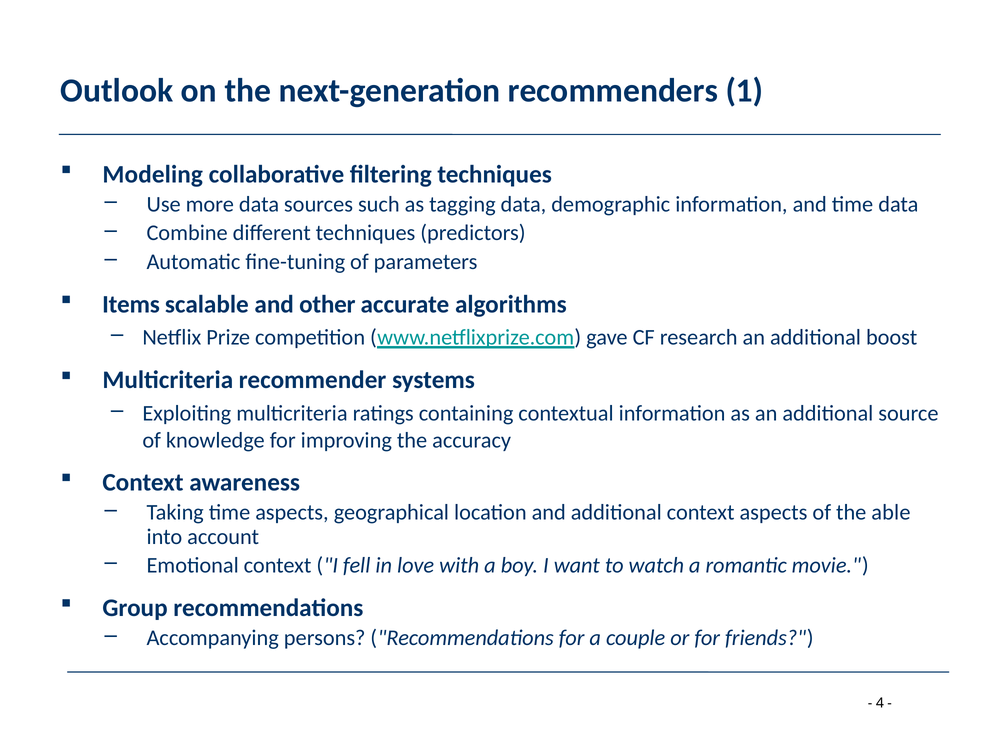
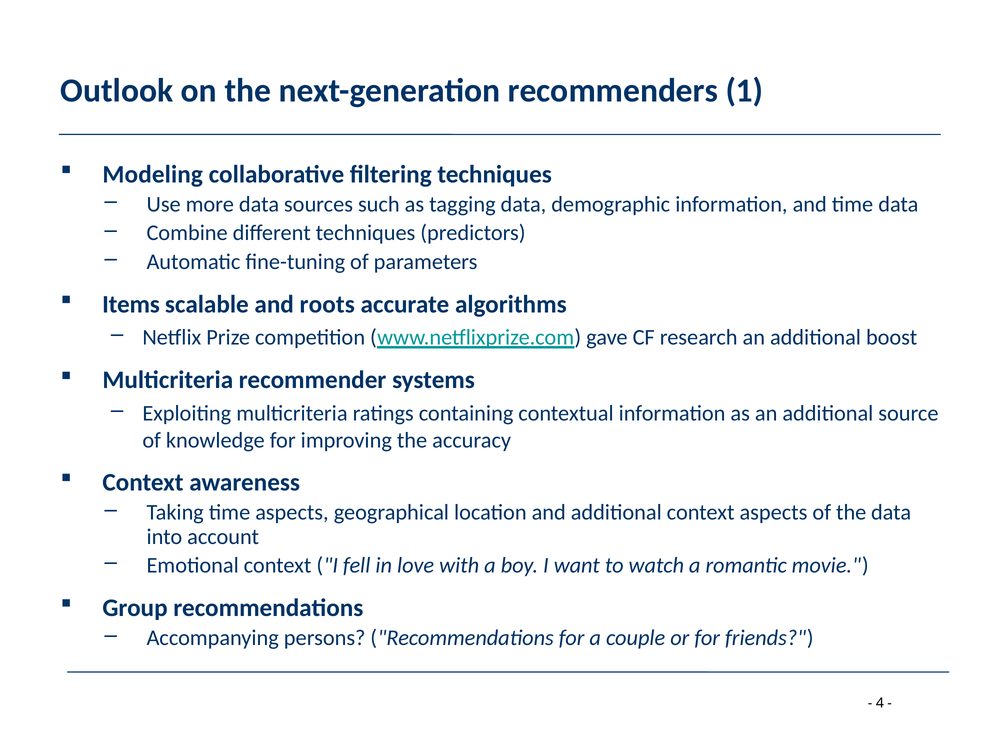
other: other -> roots (327, 304)
the able: able -> data (891, 512)
